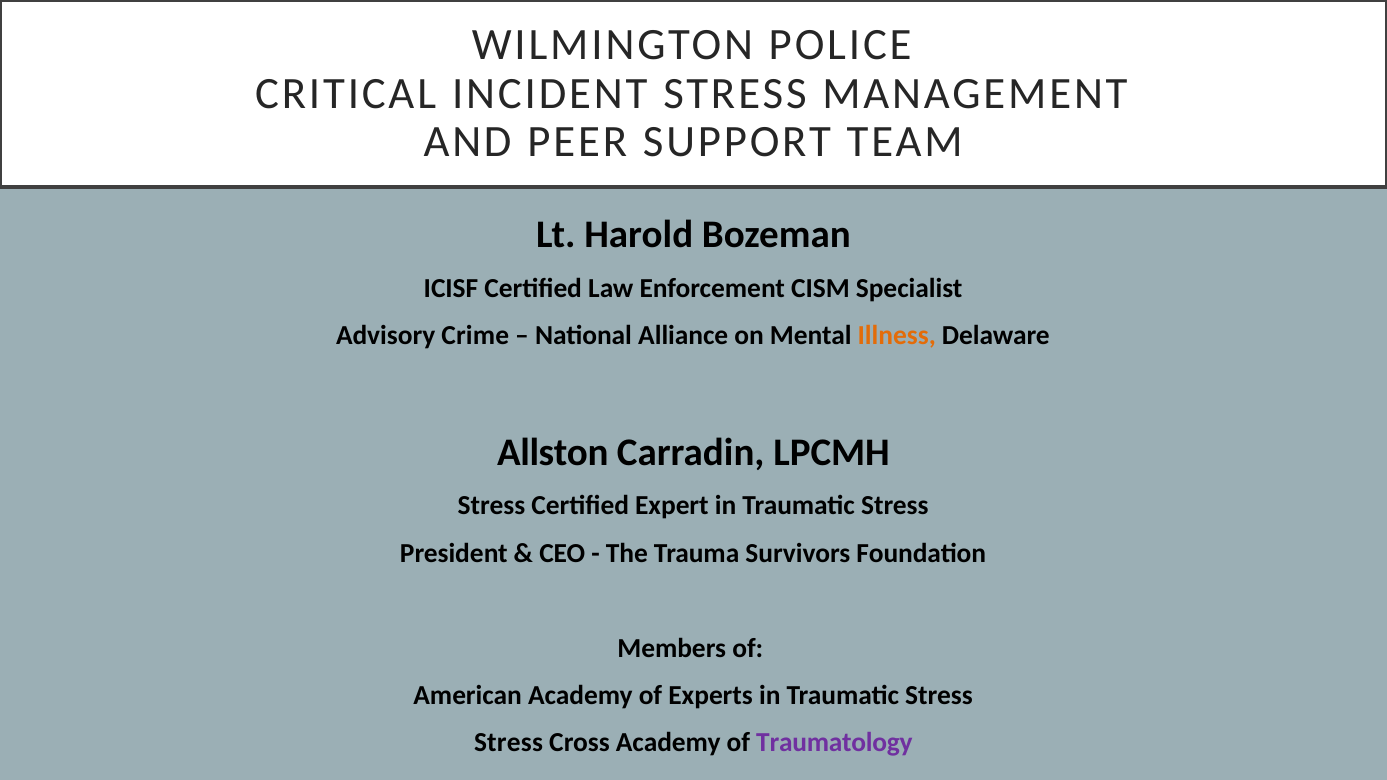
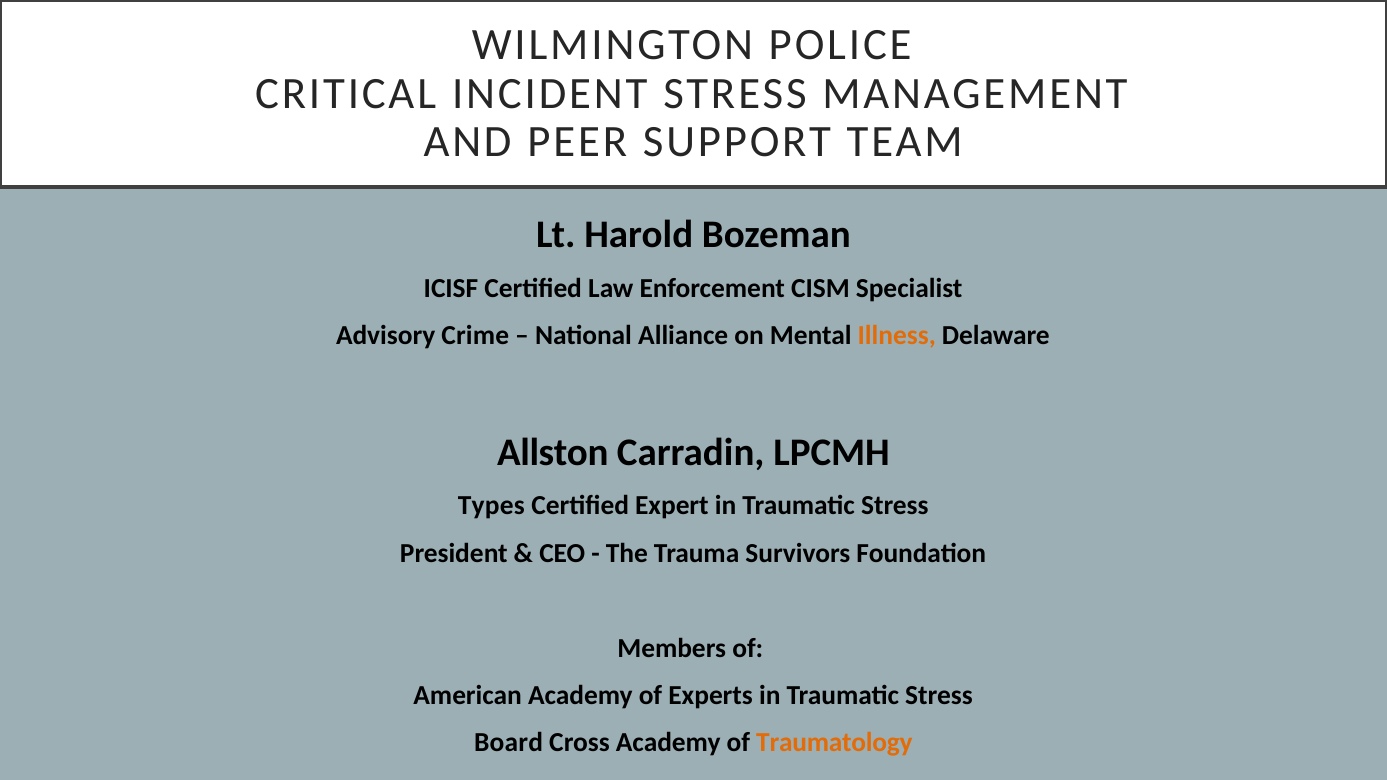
Stress: Stress -> Types (491, 506)
Stress: Stress -> Board (509, 743)
Traumatology colour: purple -> orange (834, 743)
